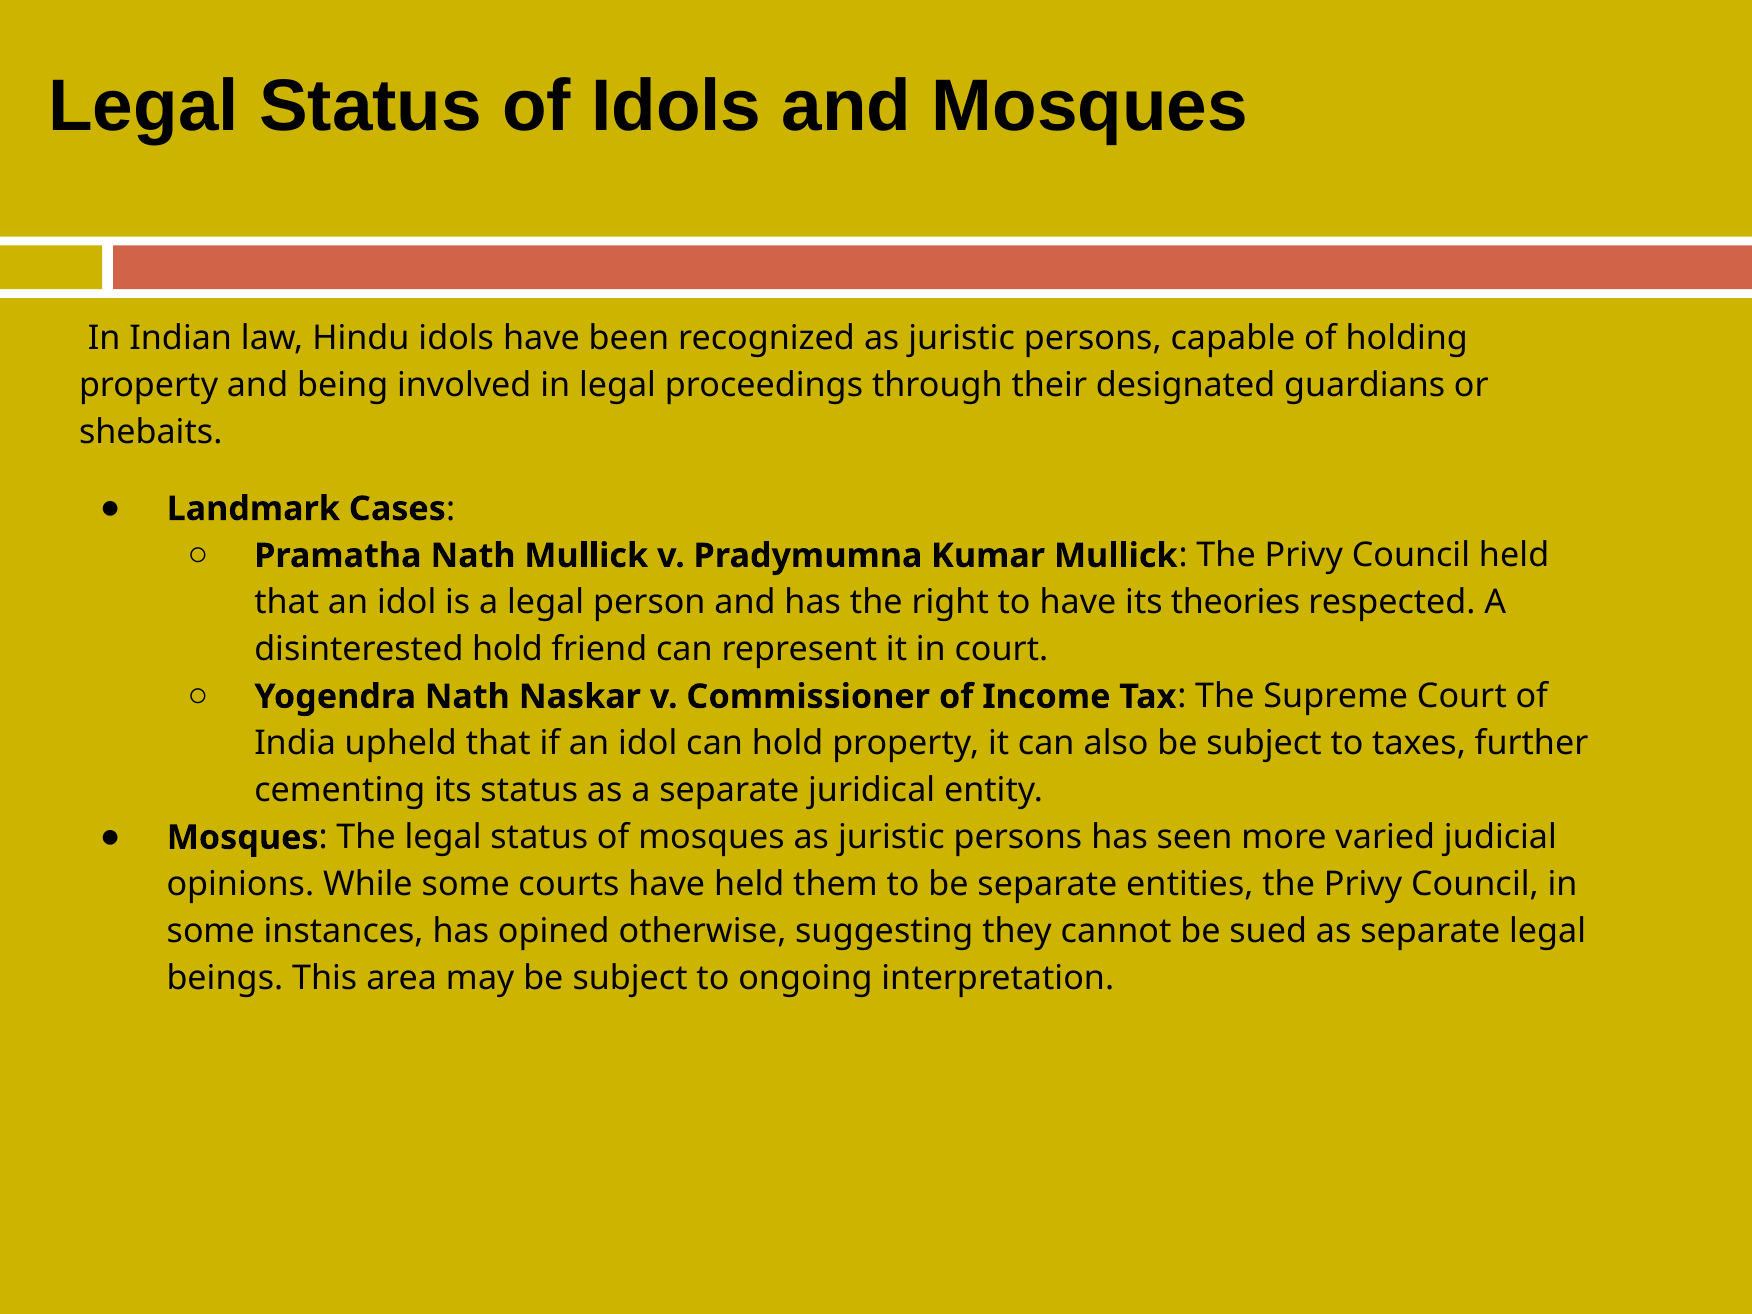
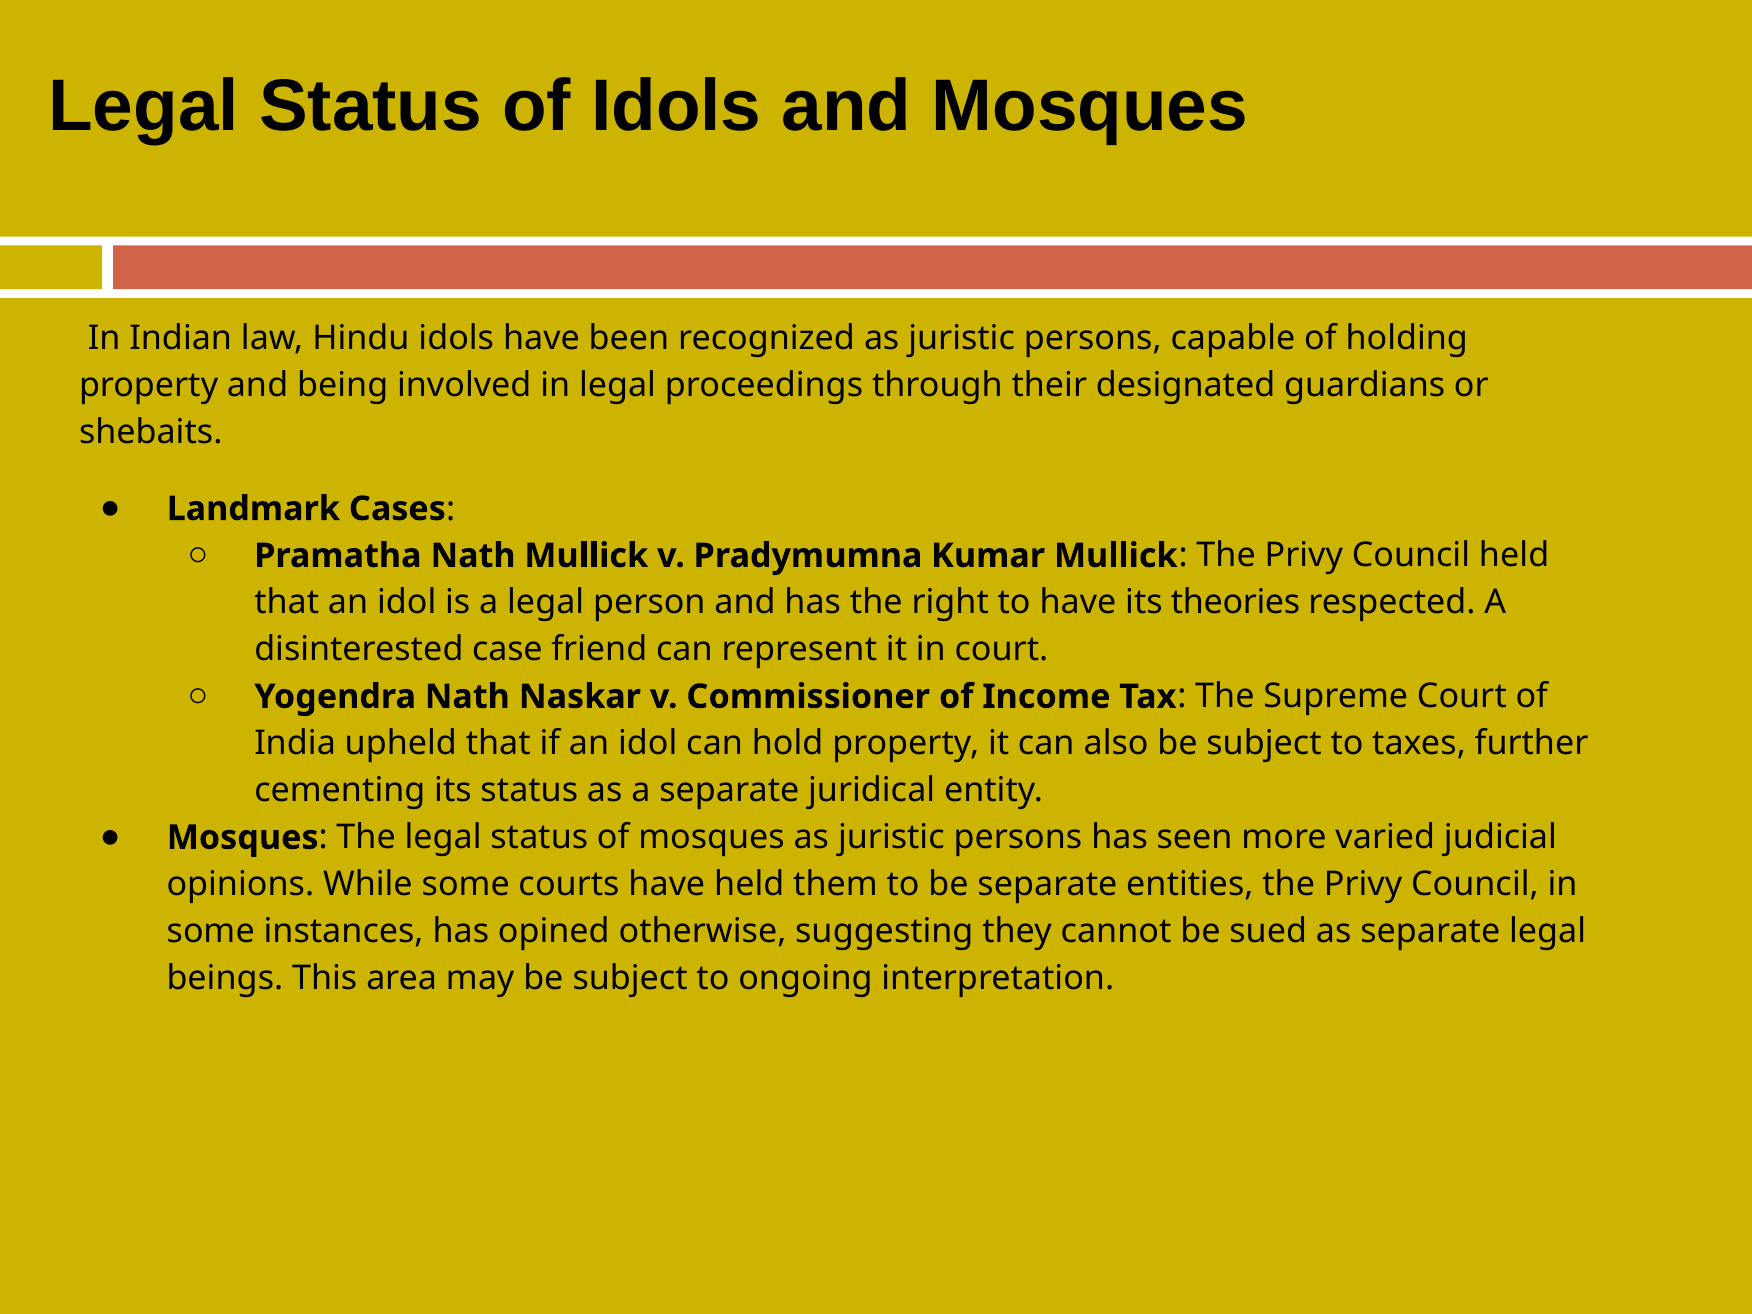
disinterested hold: hold -> case (507, 650)
